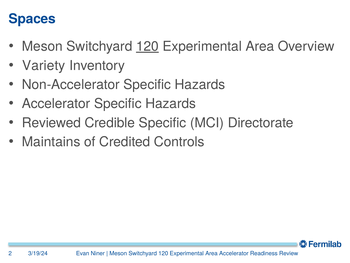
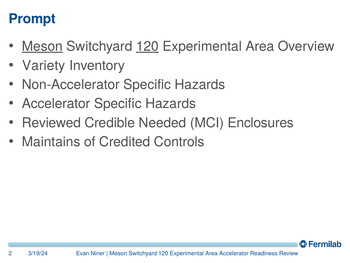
Spaces: Spaces -> Prompt (32, 19)
Meson underline: none -> present (42, 46)
Credible Specific: Specific -> Needed (163, 123)
Directorate: Directorate -> Enclosures (261, 123)
